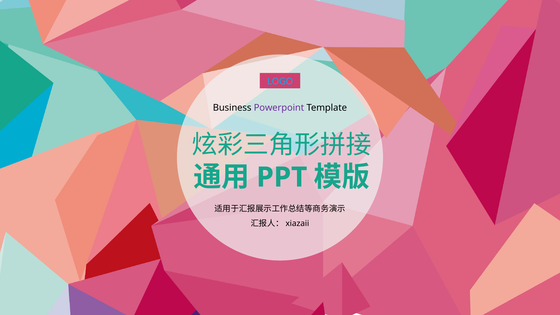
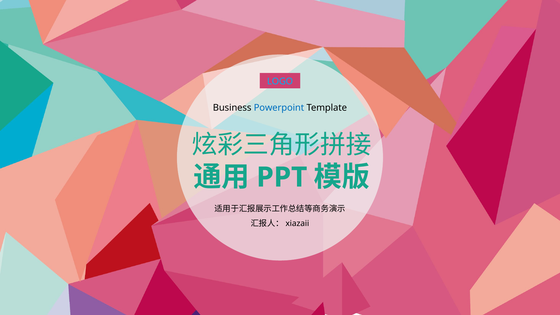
Powerpoint colour: purple -> blue (279, 108)
